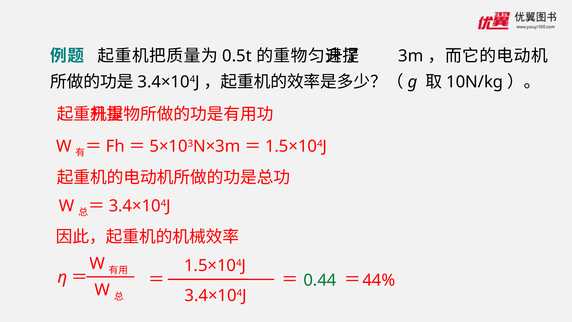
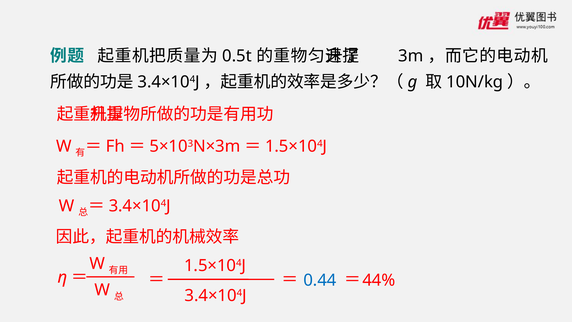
0.44 colour: green -> blue (320, 280)
